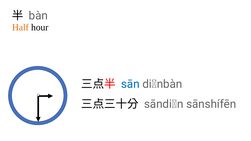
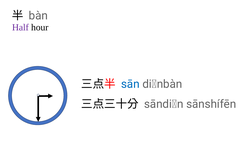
Half colour: orange -> purple (20, 27)
